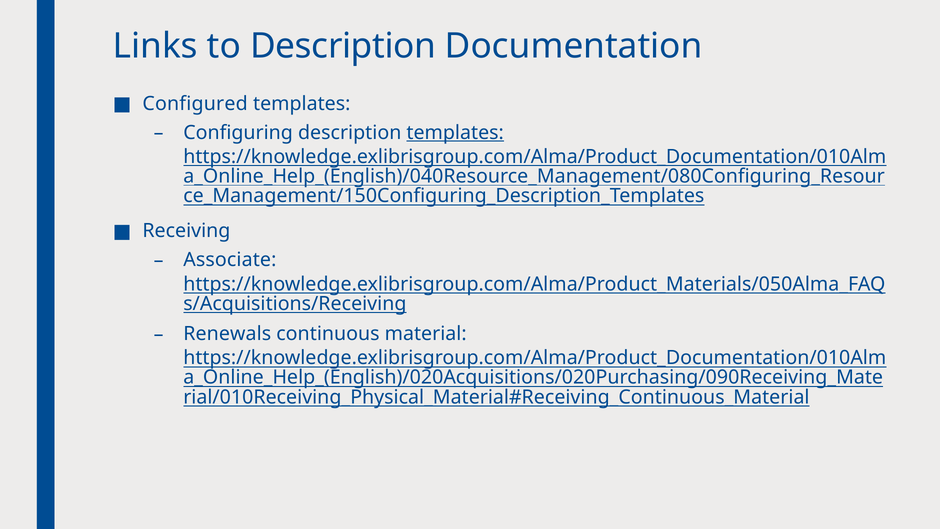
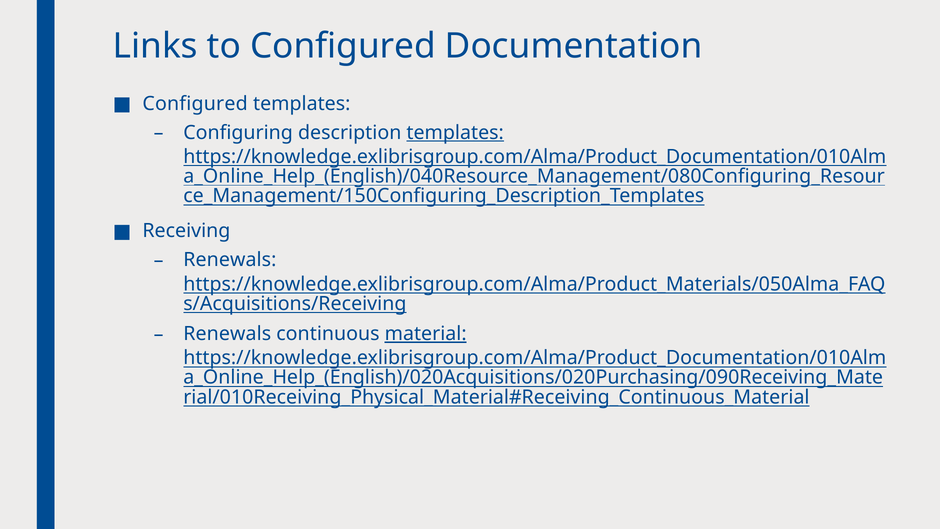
to Description: Description -> Configured (343, 46)
Associate: Associate -> Renewals (230, 260)
material underline: none -> present (426, 334)
